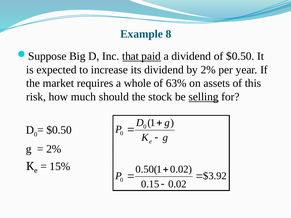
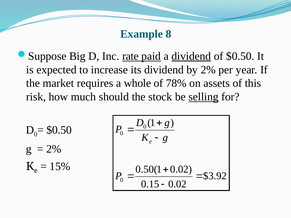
that: that -> rate (131, 56)
dividend underline: none -> present (191, 56)
63%: 63% -> 78% (176, 83)
